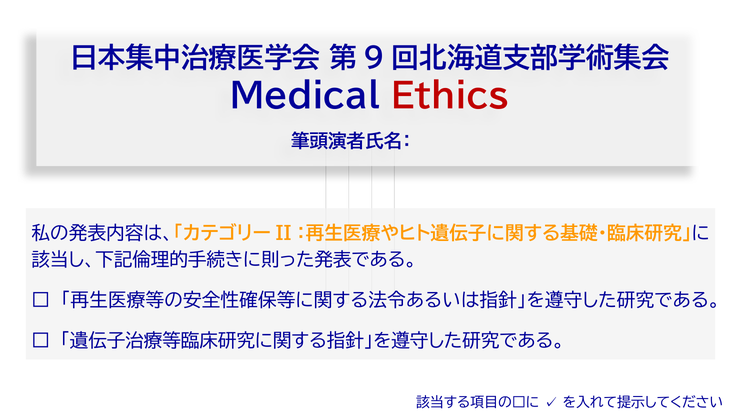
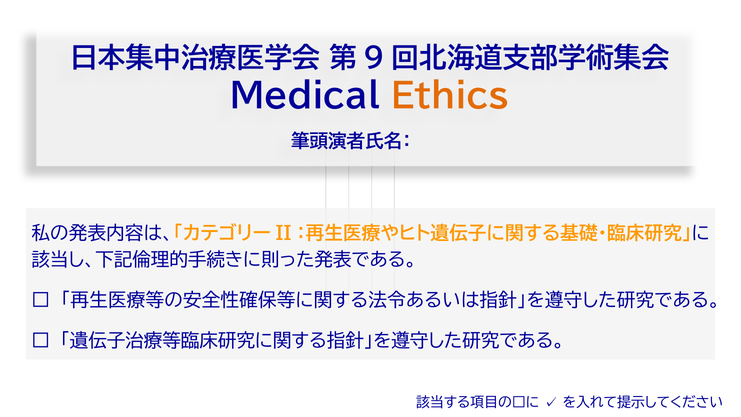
Ethics colour: red -> orange (450, 96)
